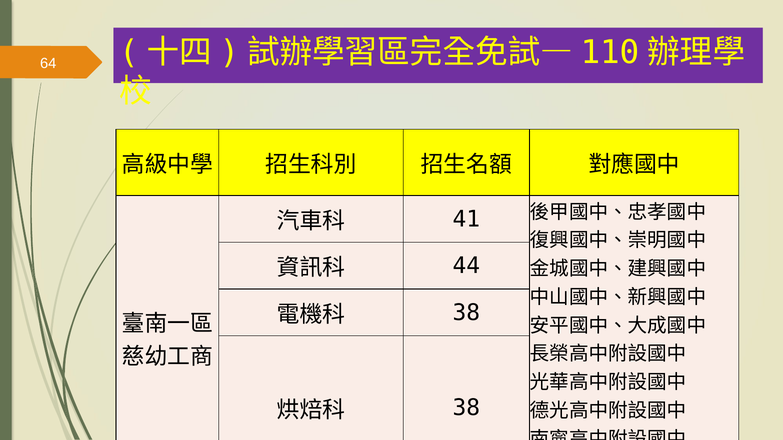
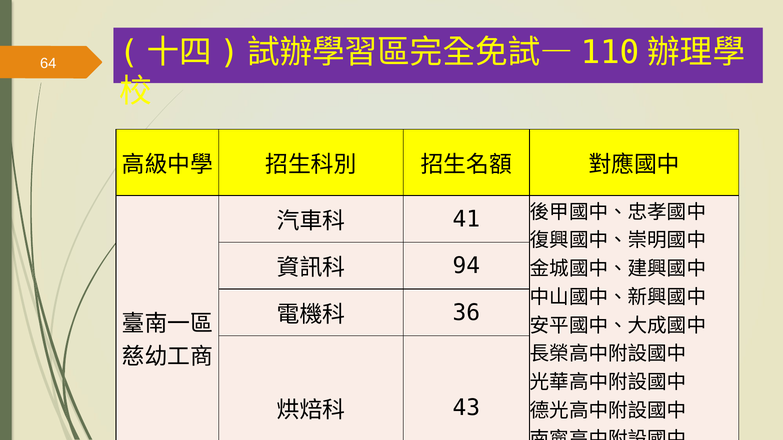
44: 44 -> 94 (466, 266)
38: 38 -> 36 (466, 313)
38: 38 -> 43 (466, 408)
